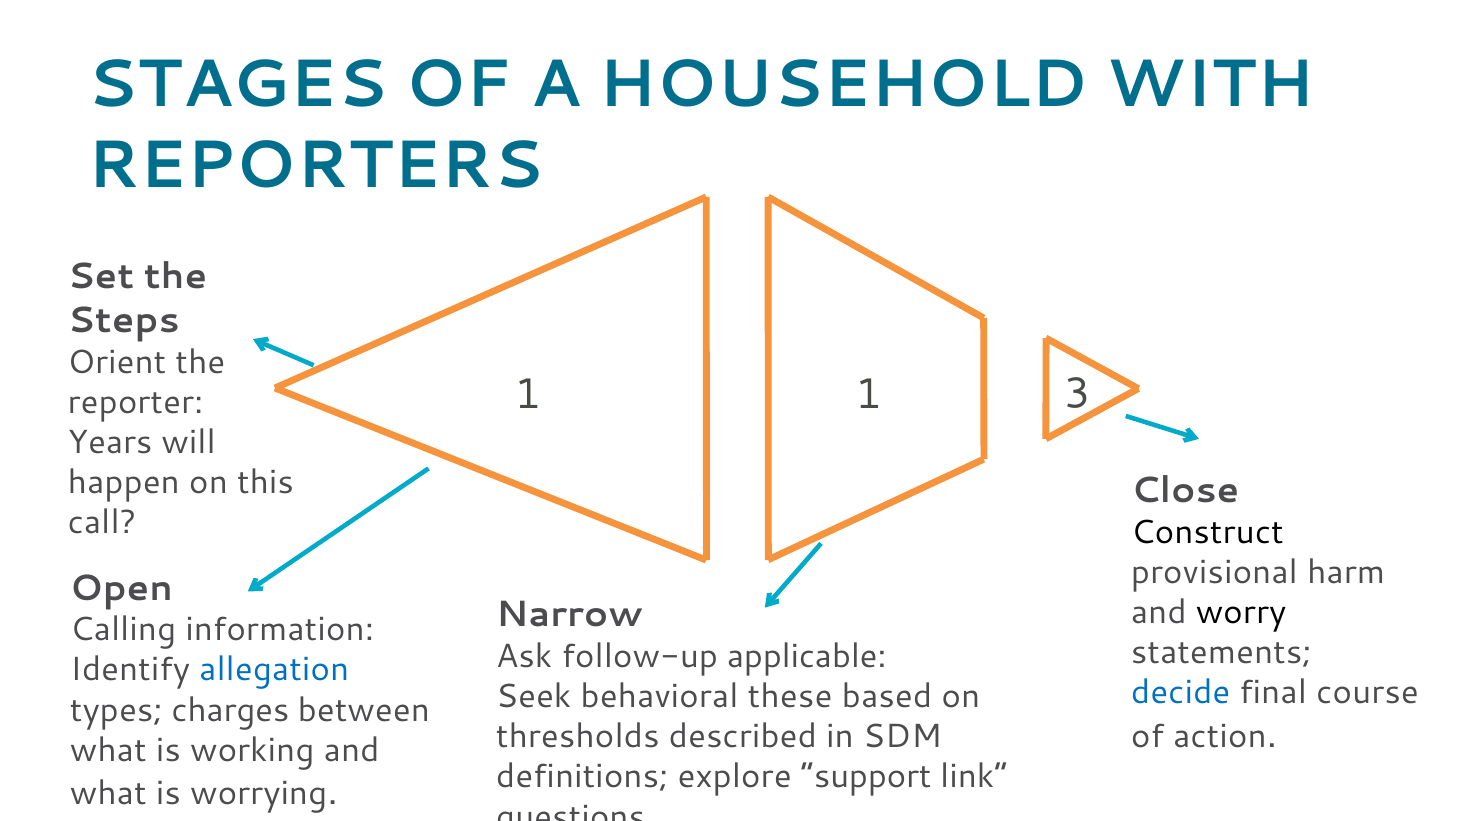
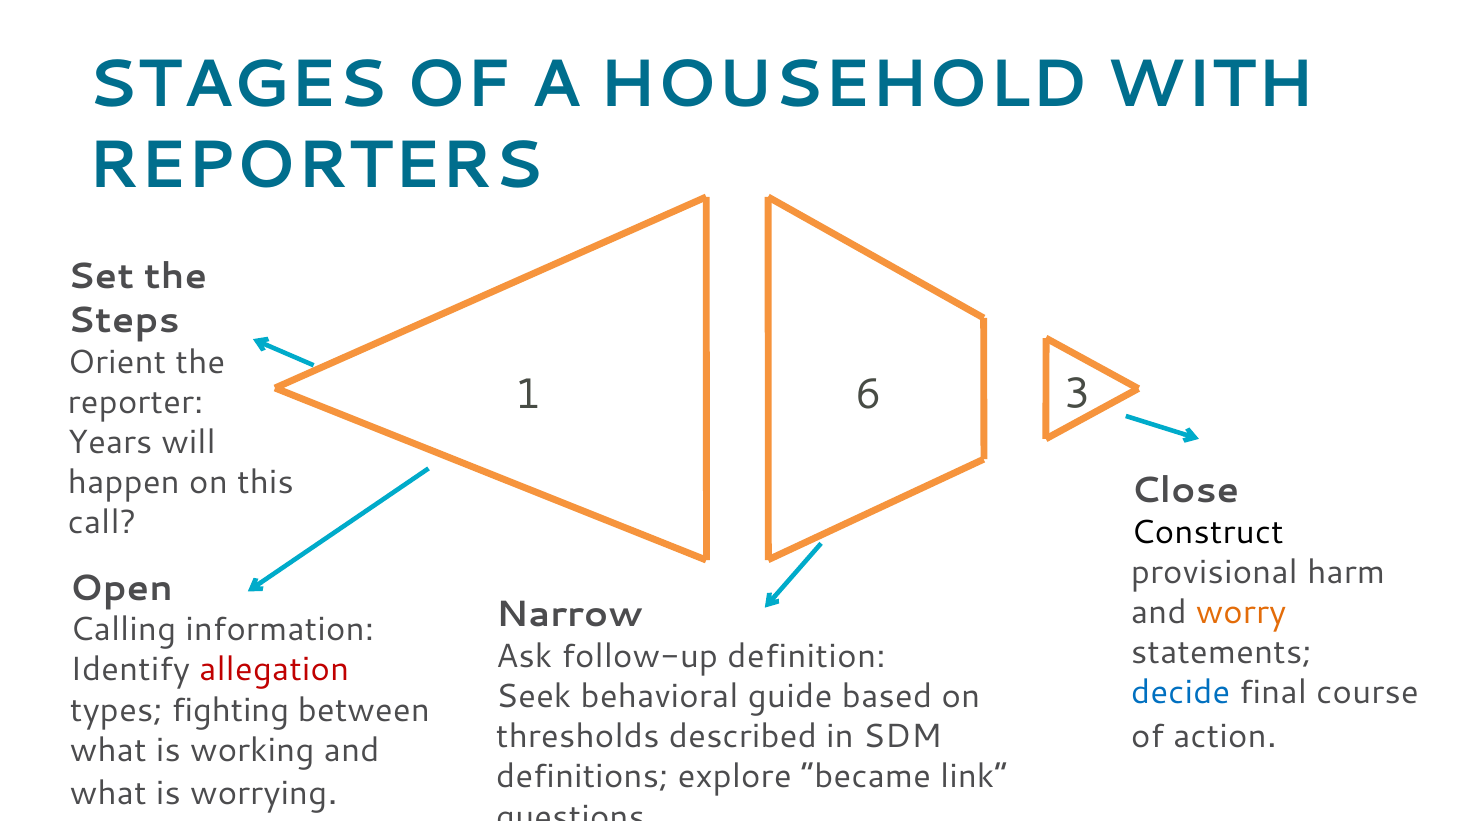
1 1: 1 -> 6 (868, 394)
worry colour: black -> orange (1241, 612)
applicable: applicable -> definition (806, 656)
allegation colour: blue -> red (274, 670)
these: these -> guide (790, 696)
charges: charges -> fighting (230, 710)
support: support -> became (866, 777)
